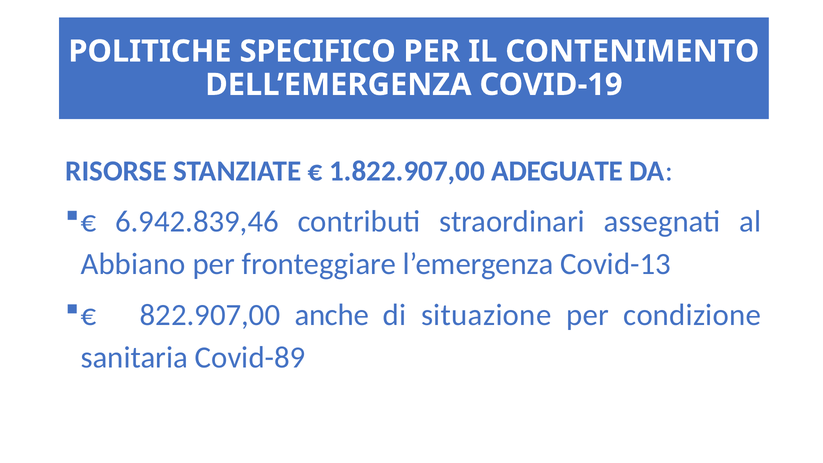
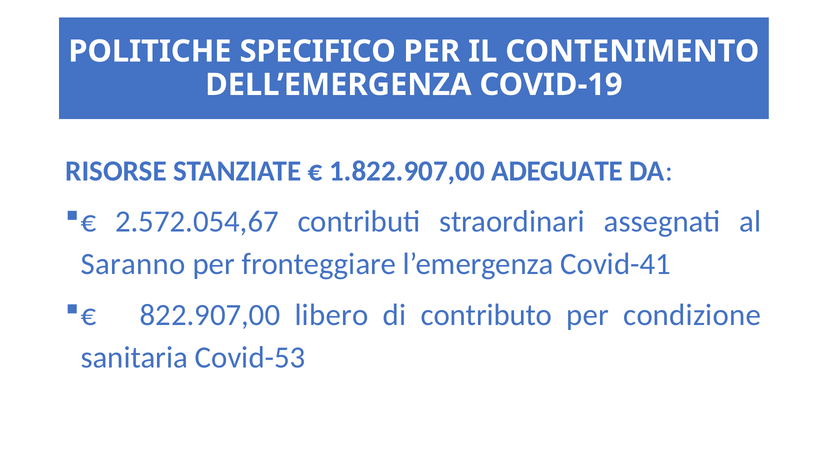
6.942.839,46: 6.942.839,46 -> 2.572.054,67 (197, 221)
Abbiano: Abbiano -> Saranno (133, 264)
Covid-13: Covid-13 -> Covid-41 (616, 264)
anche: anche -> libero (331, 315)
situazione: situazione -> contributo (486, 315)
Covid-89: Covid-89 -> Covid-53 (250, 358)
